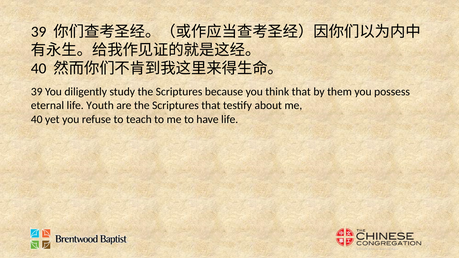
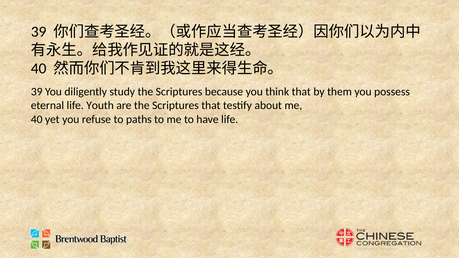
teach: teach -> paths (139, 119)
